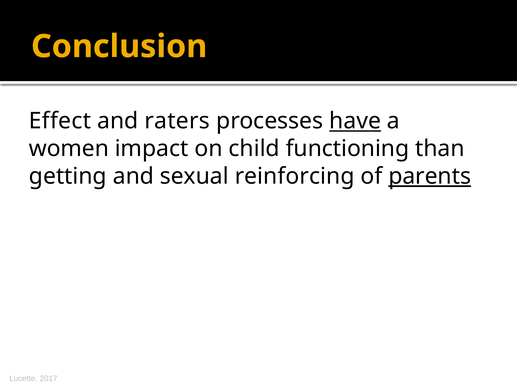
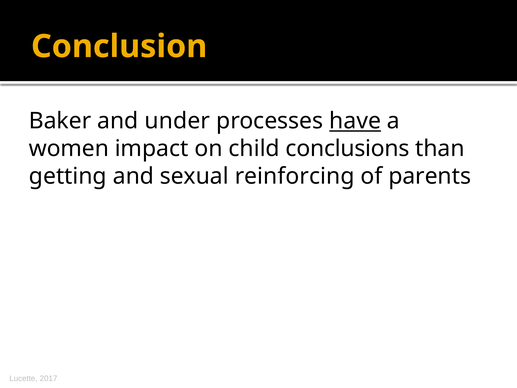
Effect: Effect -> Baker (60, 121)
raters: raters -> under (177, 121)
functioning: functioning -> conclusions (348, 149)
parents underline: present -> none (430, 176)
